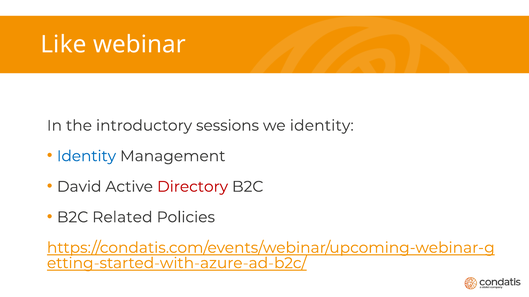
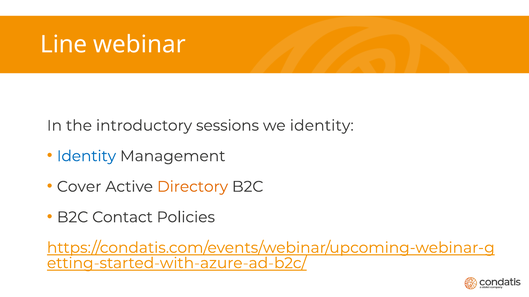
Like: Like -> Line (64, 44)
David: David -> Cover (79, 187)
Directory colour: red -> orange (193, 187)
Related: Related -> Contact (122, 218)
